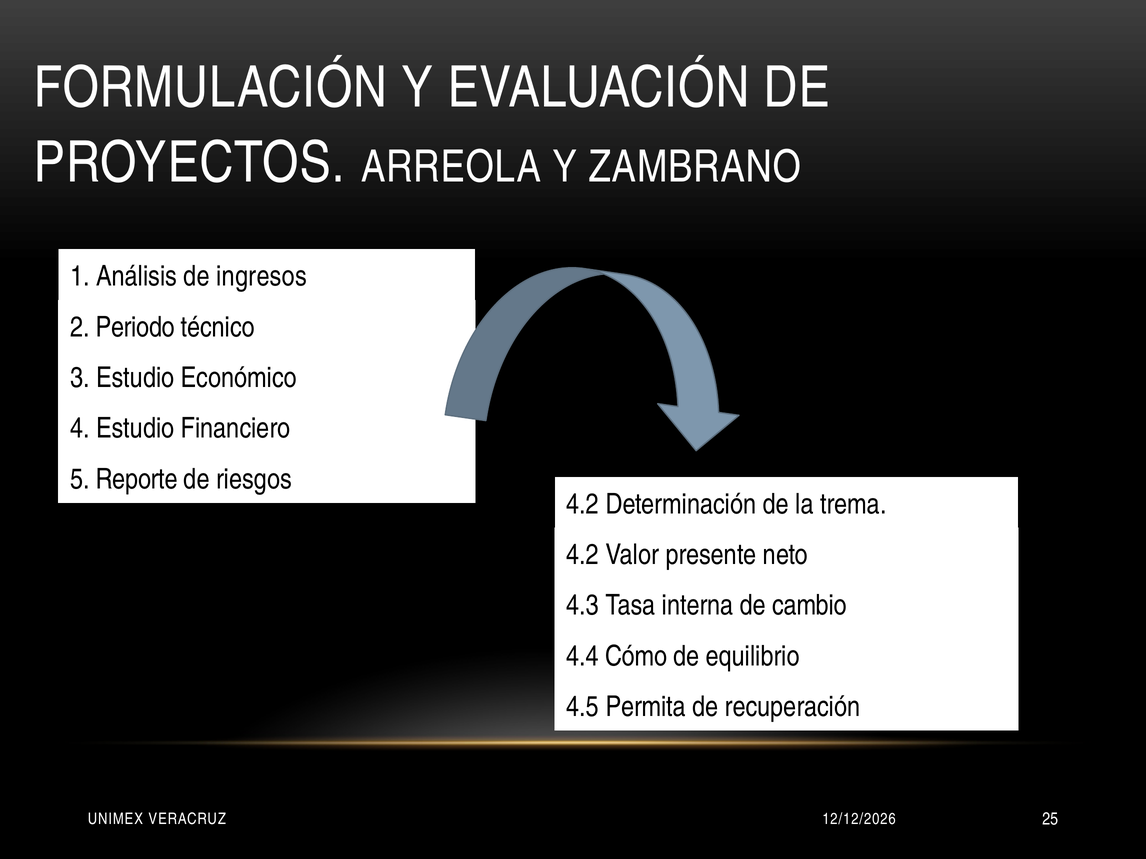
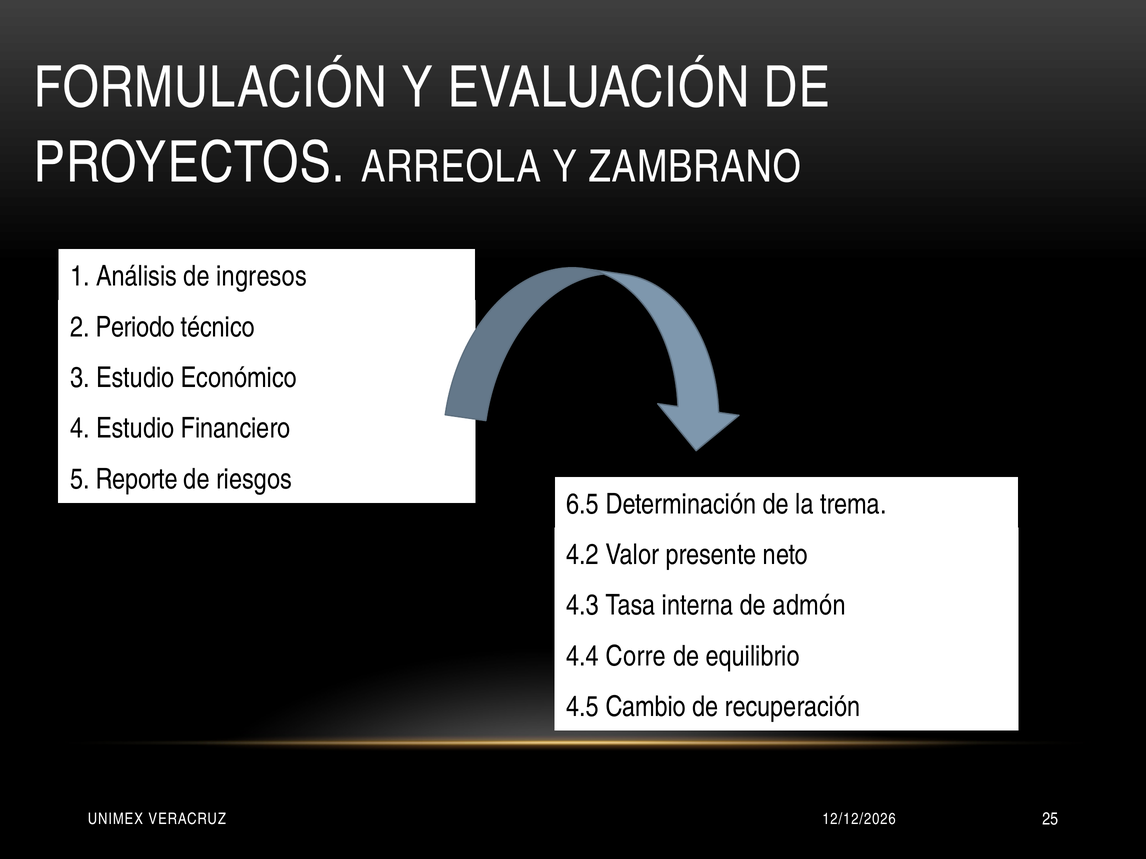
4.2: 4.2 -> 6.5 (583, 505)
cambio: cambio -> admón (809, 606)
Cómo: Cómo -> Corre (636, 657)
Permita: Permita -> Cambio (646, 707)
